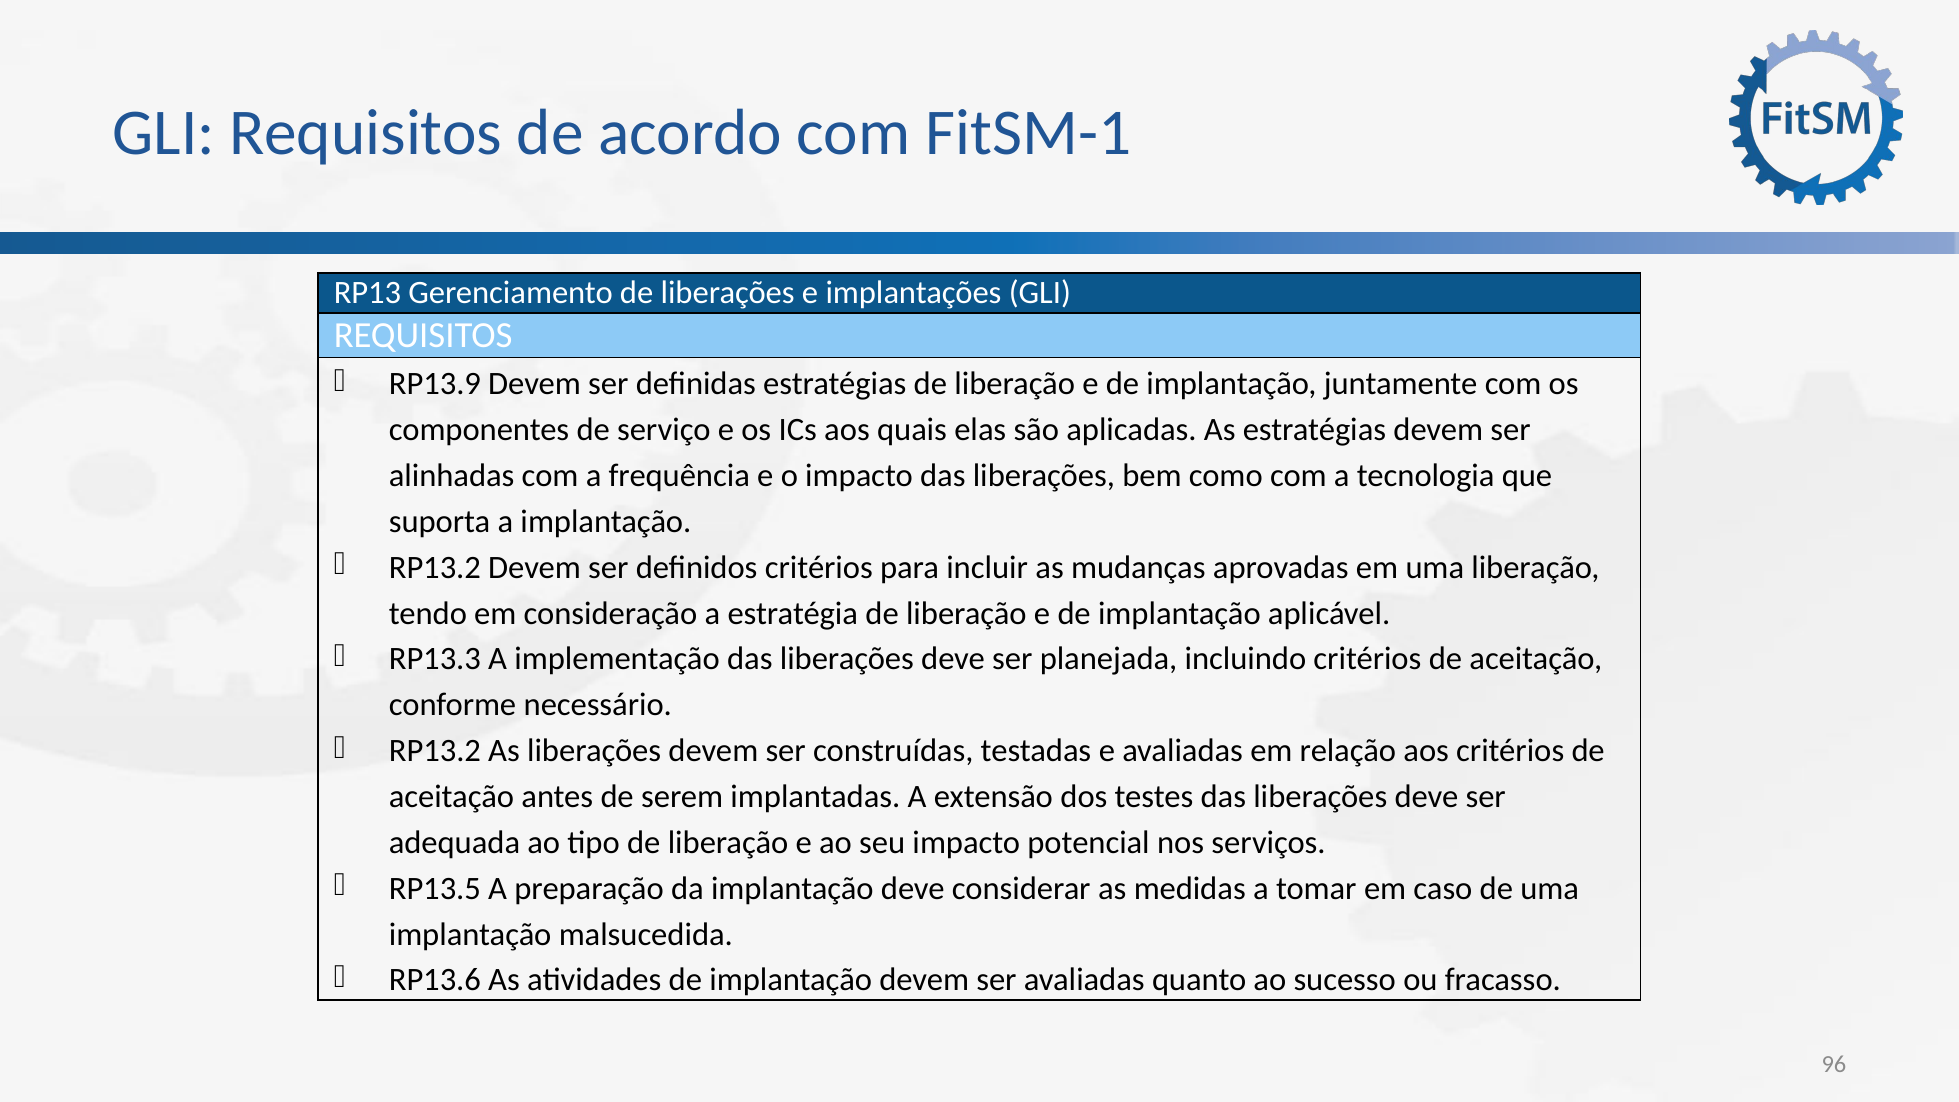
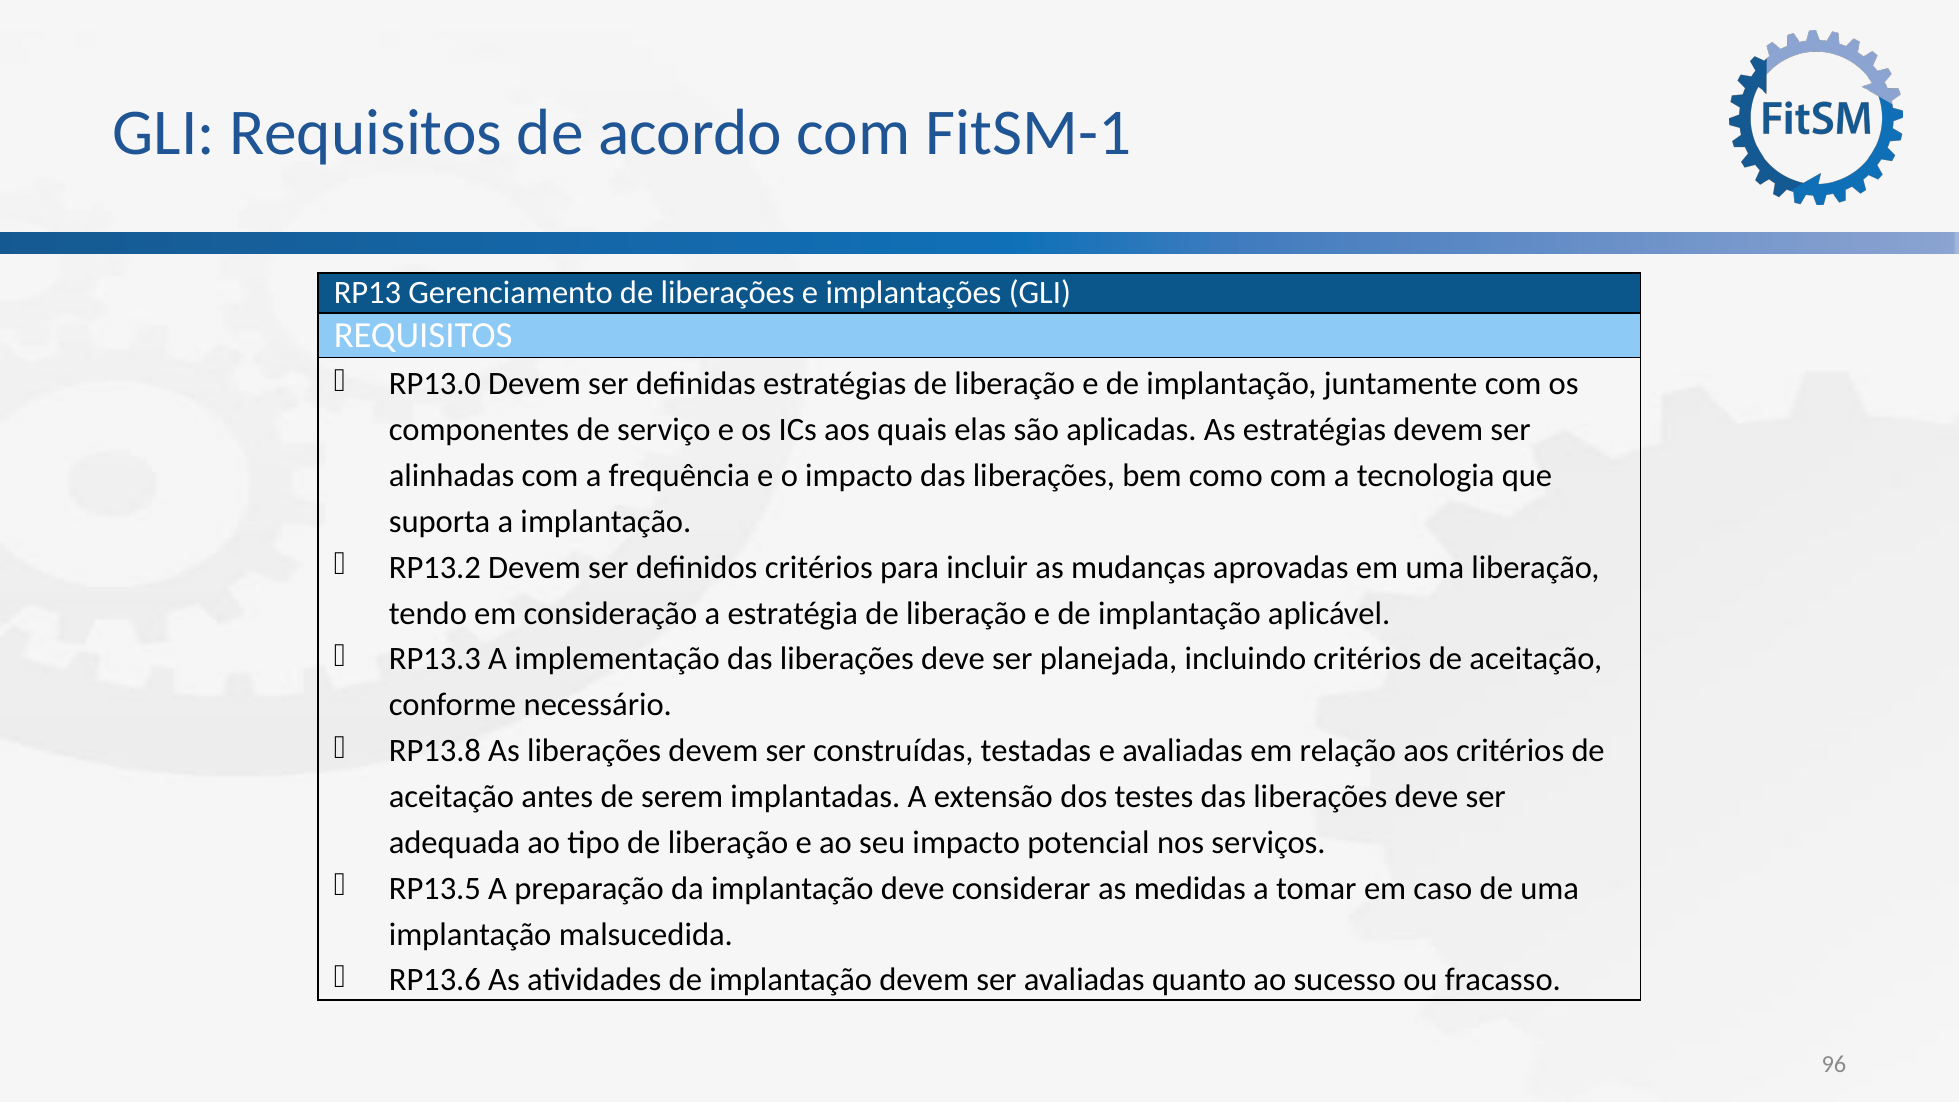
RP13.9: RP13.9 -> RP13.0 (435, 384)
RP13.2: RP13.2 -> RP13.8 (435, 751)
